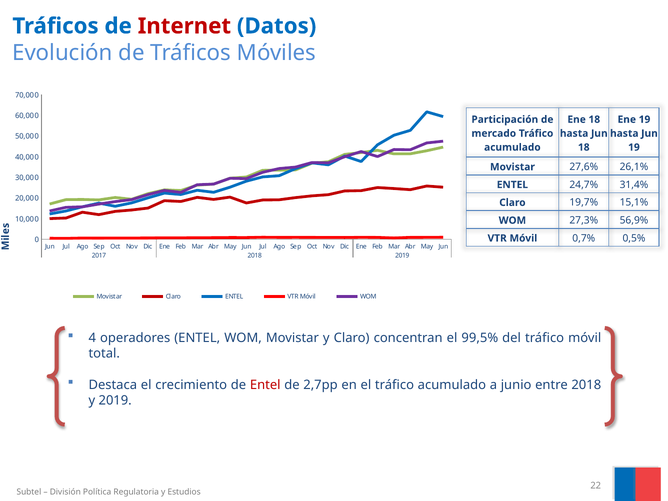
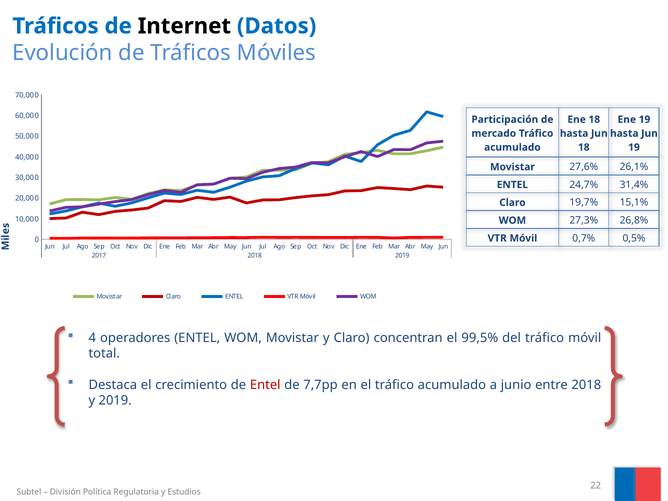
Internet colour: red -> black (184, 26)
56,9%: 56,9% -> 26,8% (634, 220)
2,7pp: 2,7pp -> 7,7pp (320, 385)
